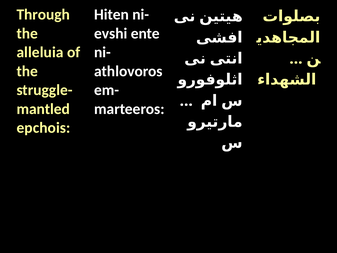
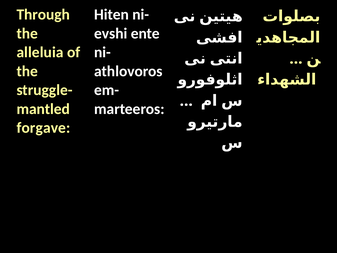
epchois: epchois -> forgave (43, 128)
